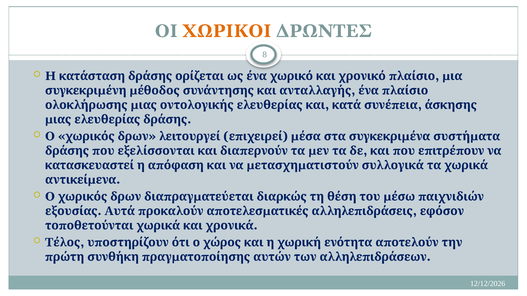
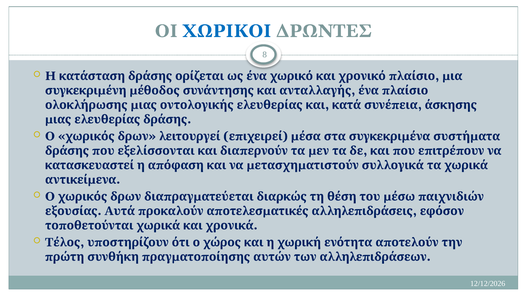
ΧΩΡΙΚΟΙ colour: orange -> blue (227, 31)
